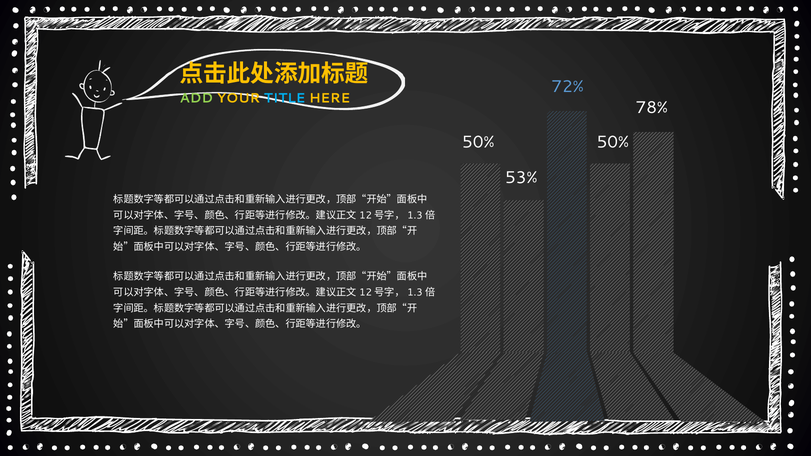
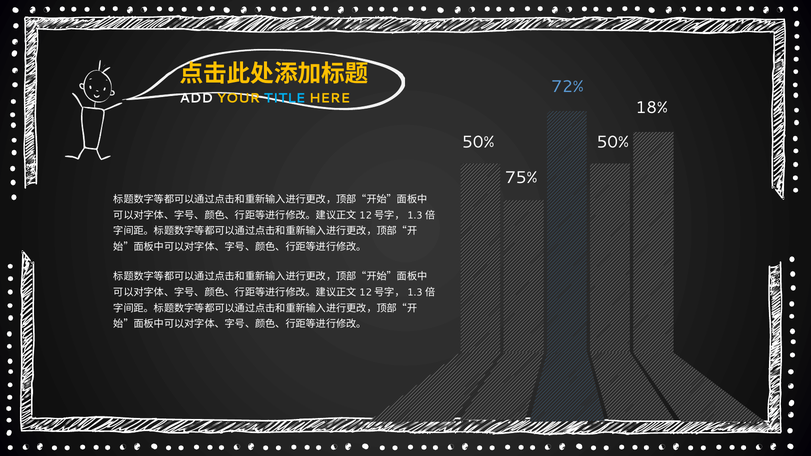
ADD colour: light green -> white (196, 99)
78%: 78% -> 18% (652, 107)
53%: 53% -> 75% (521, 178)
